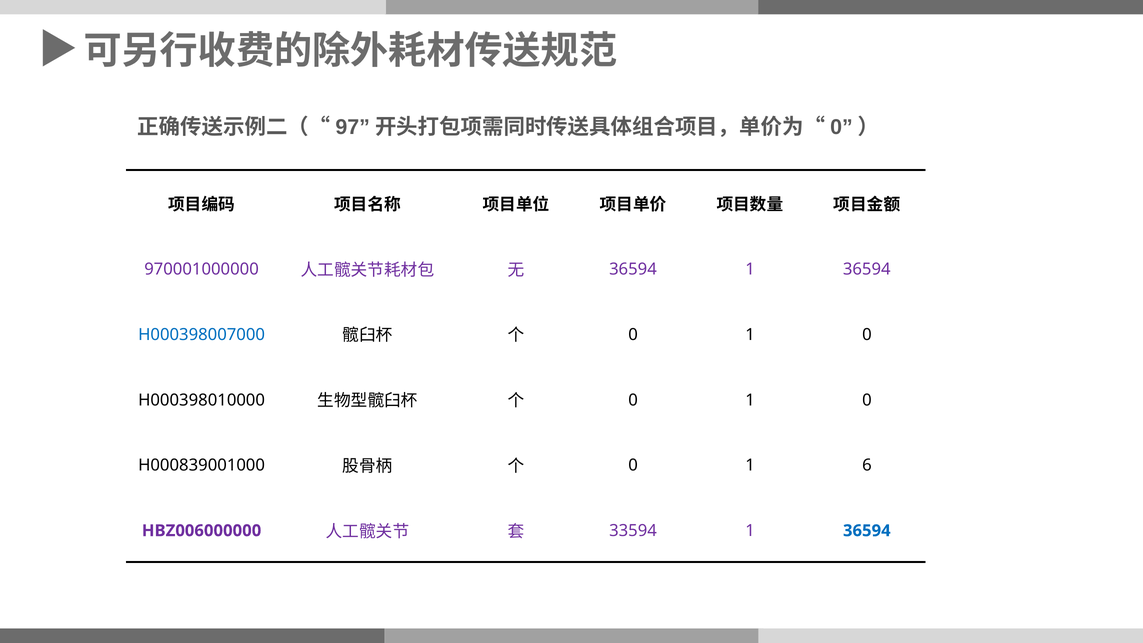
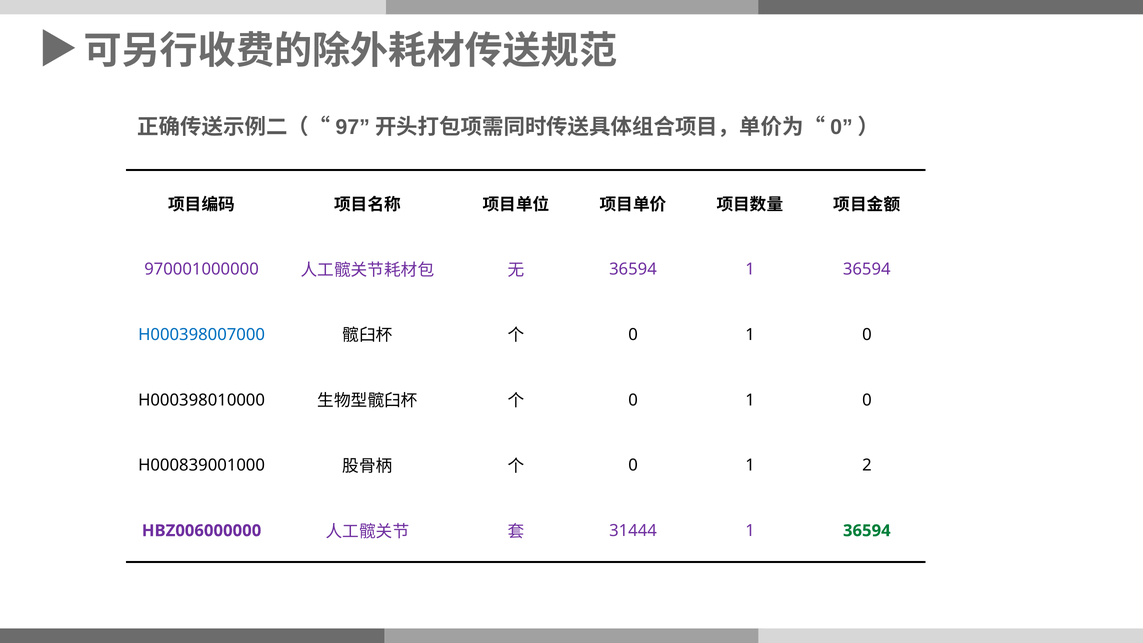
6: 6 -> 2 (867, 465)
33594: 33594 -> 31444 (633, 531)
36594 colour: blue -> green (867, 531)
